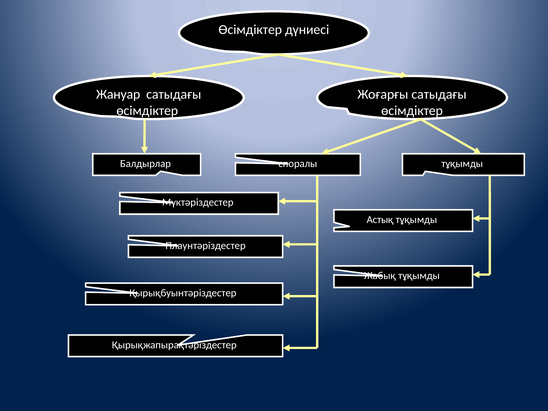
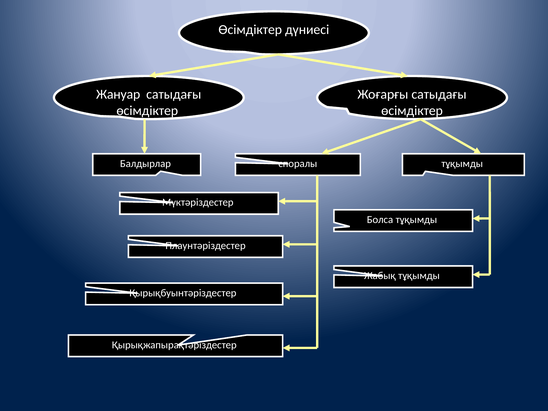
Астық: Астық -> Болса (380, 220)
